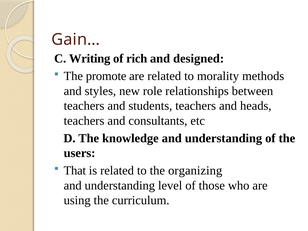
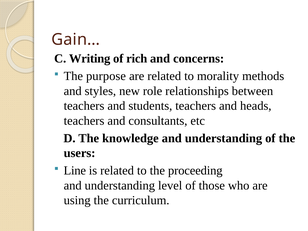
designed: designed -> concerns (199, 59)
promote: promote -> purpose (106, 76)
That: That -> Line (75, 171)
organizing: organizing -> proceeding (195, 171)
